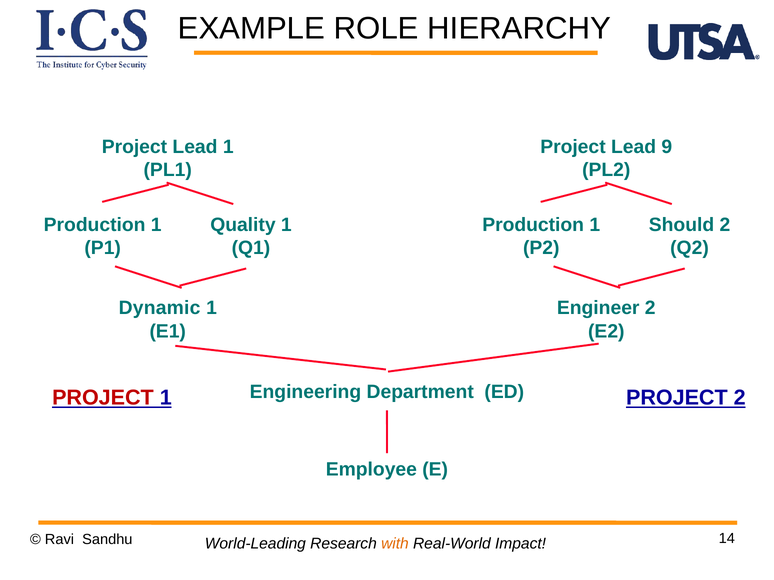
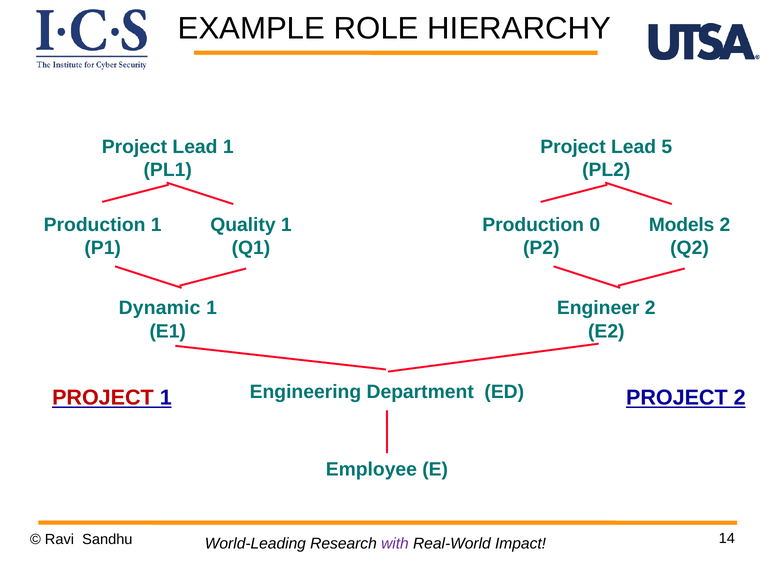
9: 9 -> 5 (667, 147)
1: 1 -> 0 (595, 225)
Should: Should -> Models (682, 225)
with colour: orange -> purple (395, 544)
